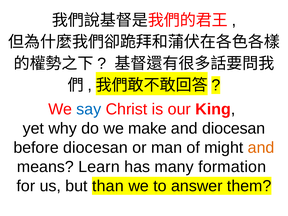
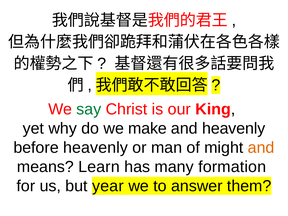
say colour: blue -> green (89, 109)
and diocesan: diocesan -> heavenly (234, 128)
before diocesan: diocesan -> heavenly (95, 148)
than: than -> year (108, 186)
